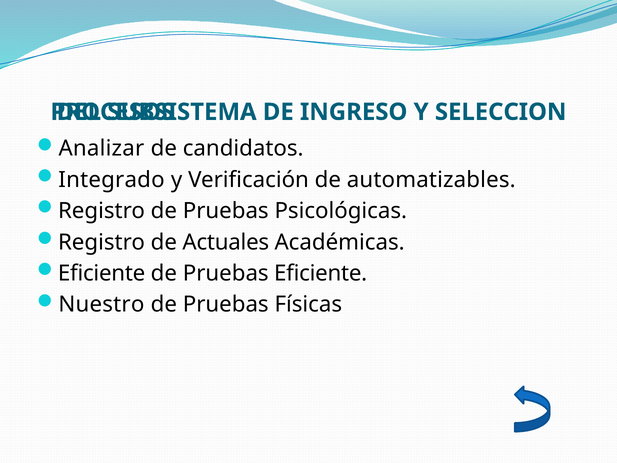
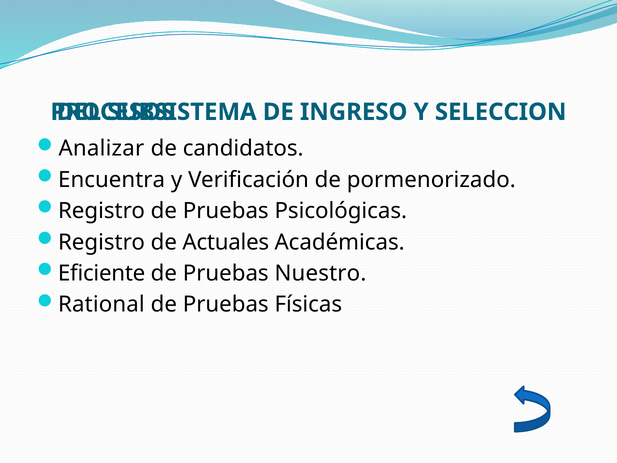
Integrado: Integrado -> Encuentra (112, 180)
automatizables: automatizables -> pormenorizado (431, 180)
Pruebas Eficiente: Eficiente -> Nuestro (320, 273)
Nuestro: Nuestro -> Rational (101, 304)
